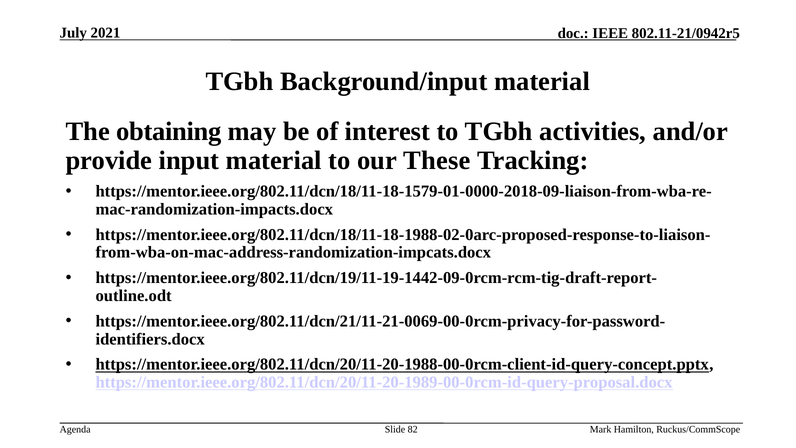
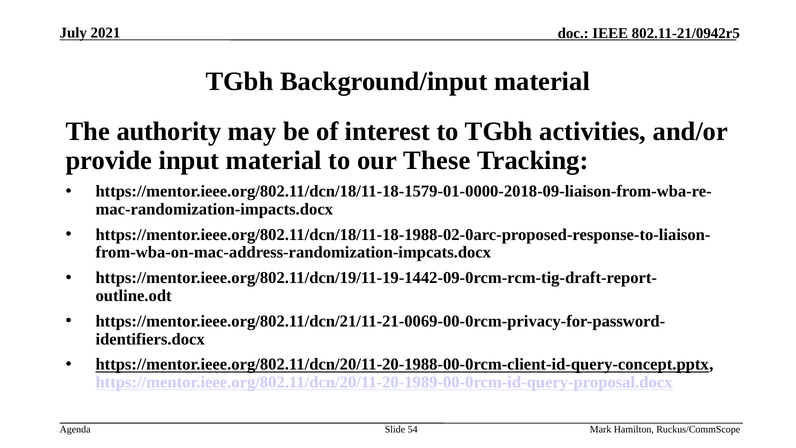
obtaining: obtaining -> authority (169, 132)
82: 82 -> 54 (413, 429)
